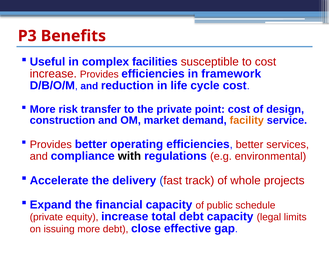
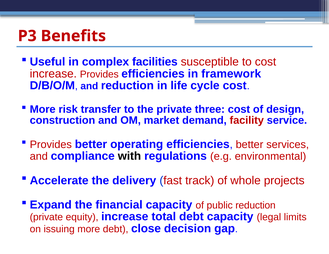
point: point -> three (210, 110)
facility colour: orange -> red (247, 121)
public schedule: schedule -> reduction (255, 205)
effective: effective -> decision (188, 229)
